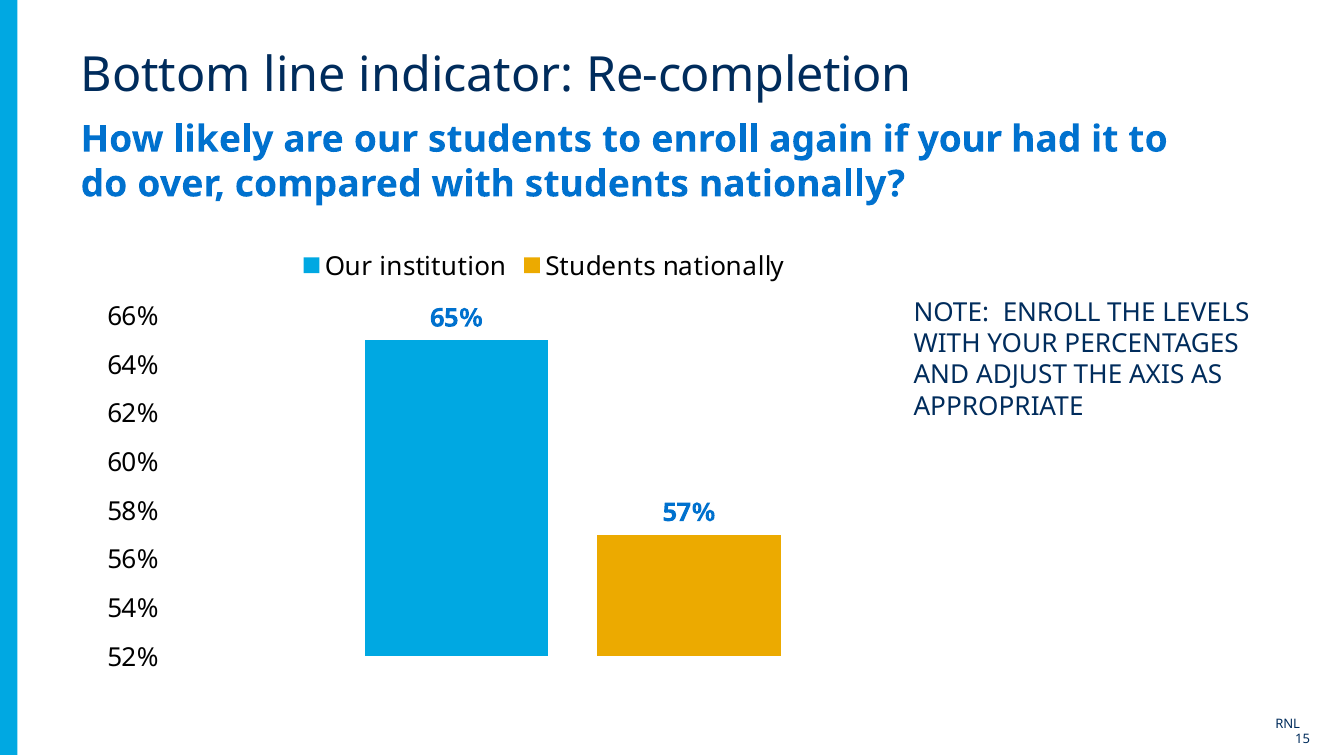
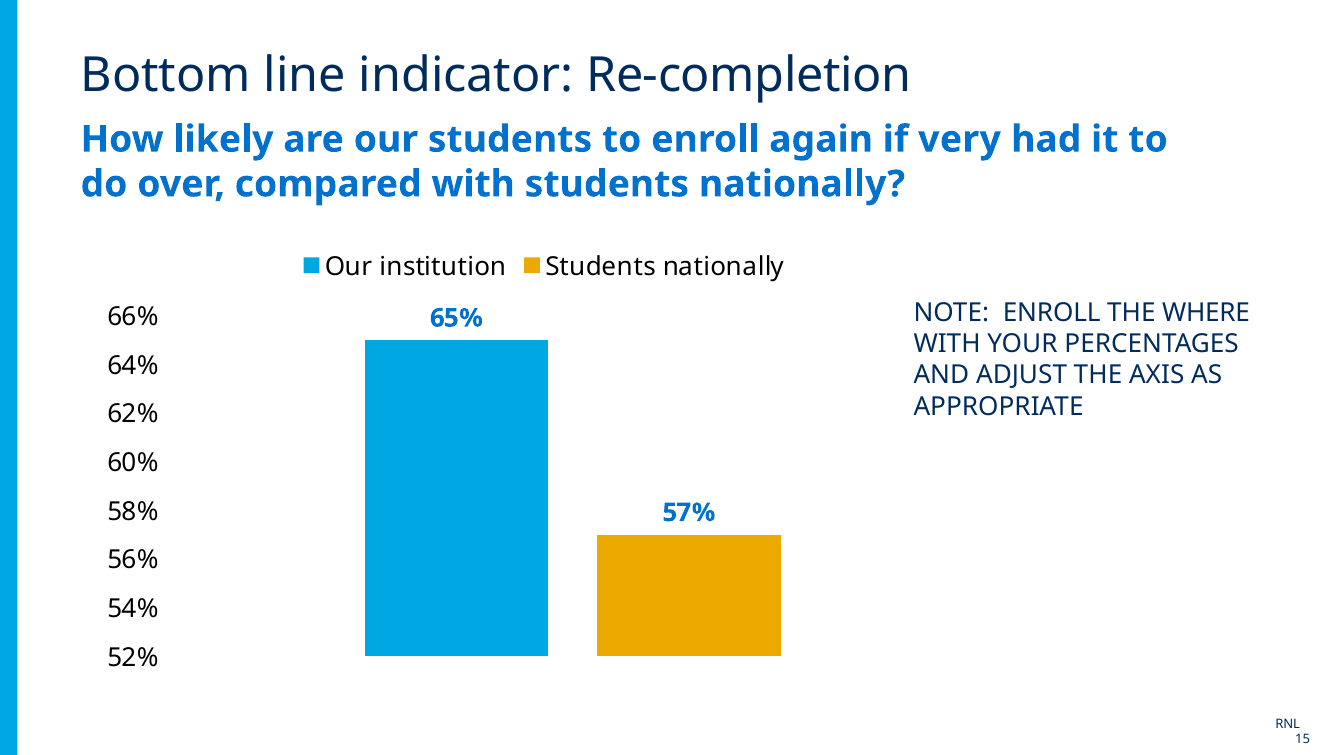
if your: your -> very (960, 139)
LEVELS: LEVELS -> WHERE (1206, 313)
